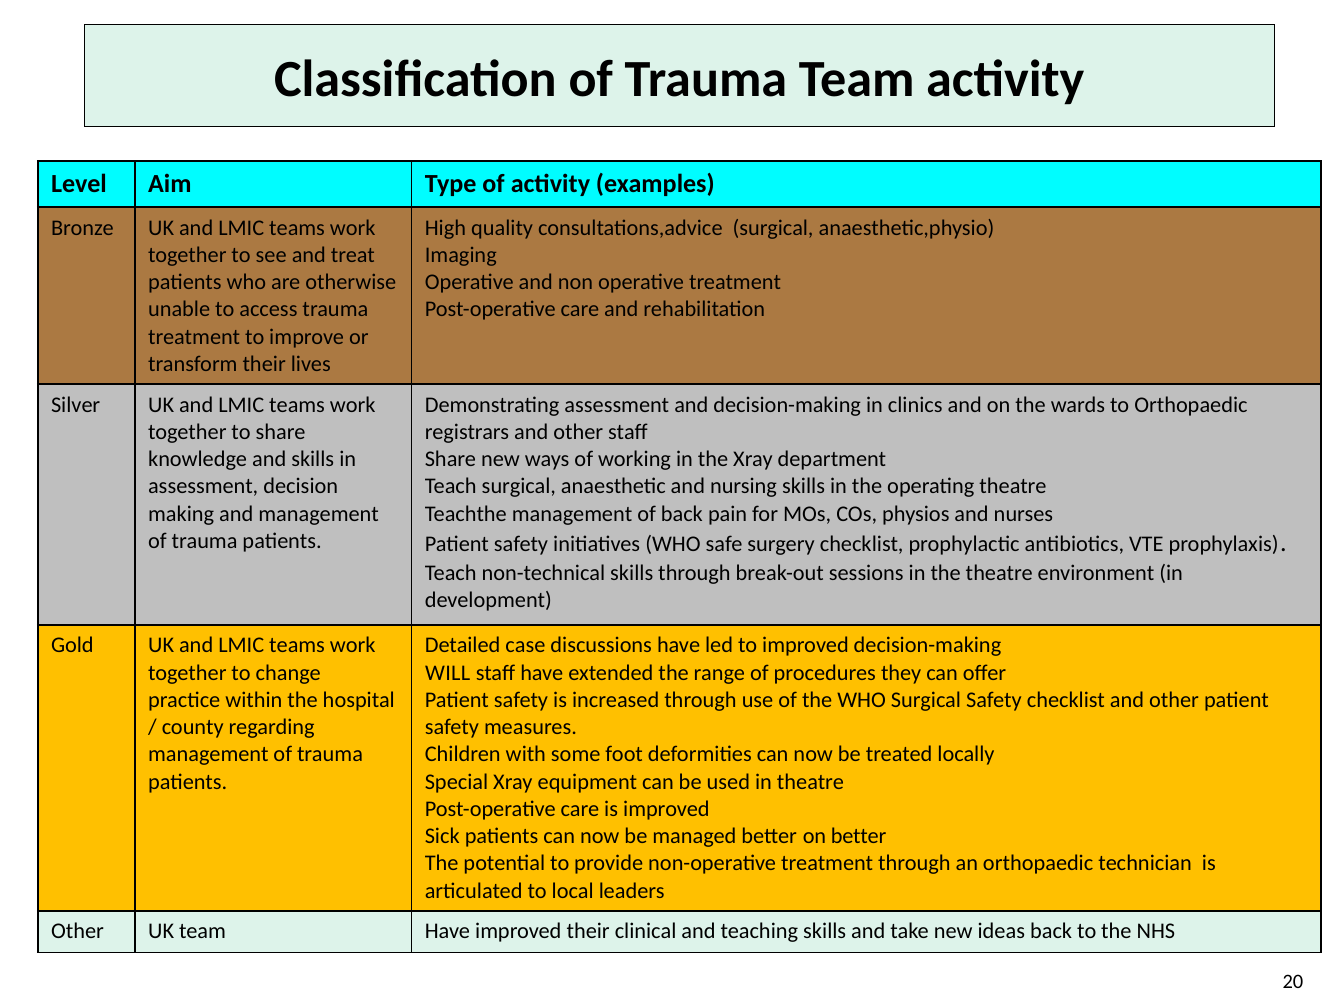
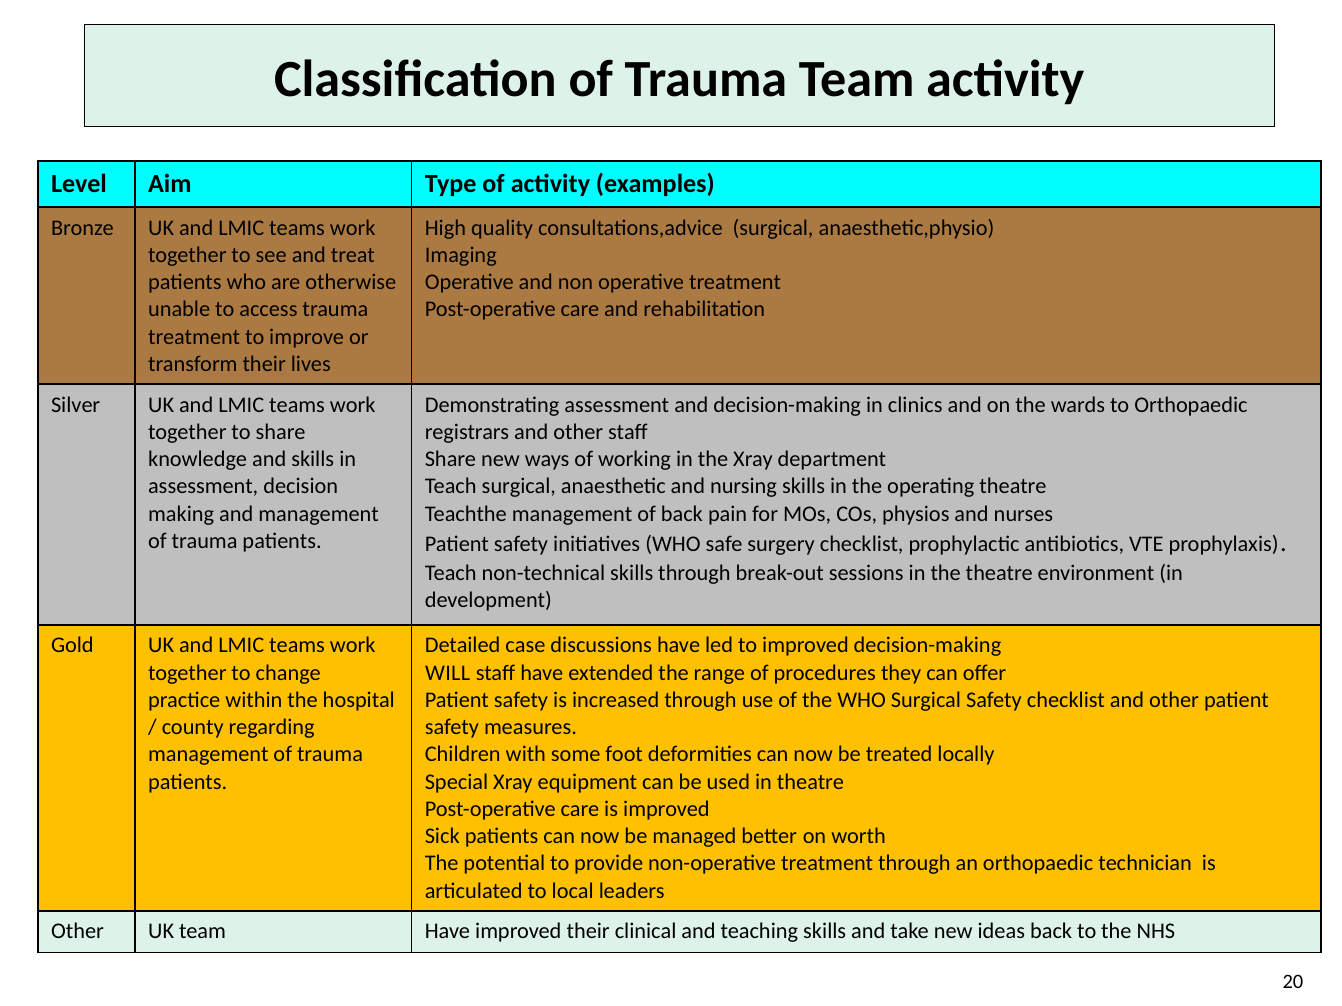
on better: better -> worth (859, 837)
